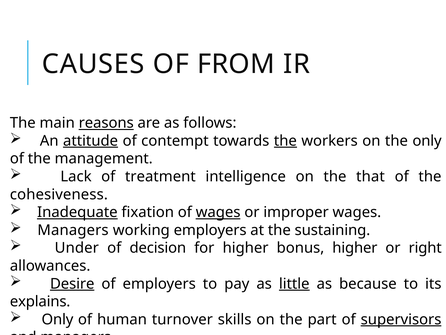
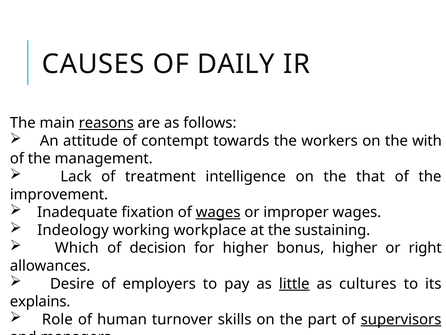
FROM: FROM -> DAILY (236, 64)
attitude underline: present -> none (91, 141)
the underline: present -> none (285, 141)
the only: only -> with (427, 141)
cohesiveness: cohesiveness -> improvement (59, 194)
Inadequate underline: present -> none (77, 212)
Managers: Managers -> Indeology (73, 230)
working employers: employers -> workplace (210, 230)
Under: Under -> Which (77, 248)
Desire underline: present -> none (72, 283)
because: because -> cultures (368, 283)
Only: Only -> Role (57, 319)
